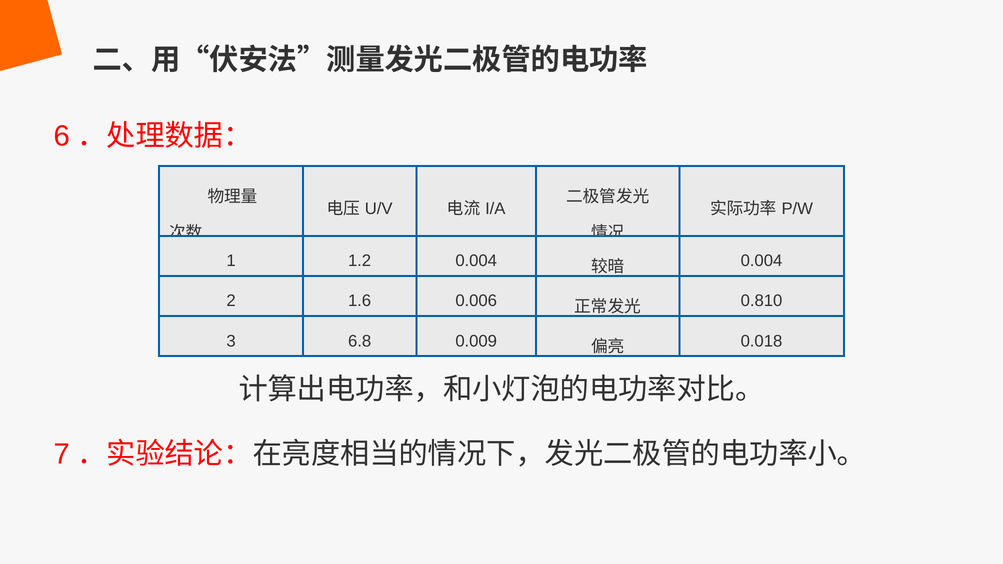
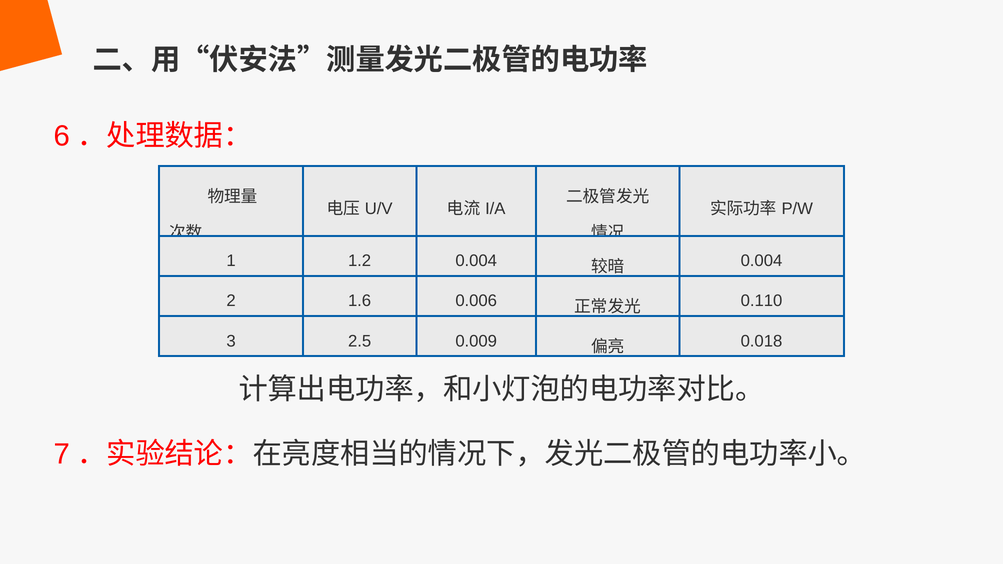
0.810: 0.810 -> 0.110 (762, 301)
6.8: 6.8 -> 2.5 (360, 341)
